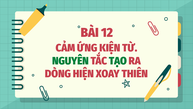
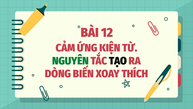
TẠO colour: green -> black (118, 61)
HIỆN: HIỆN -> BIẾN (83, 74)
THIÊN: THIÊN -> THÍCH (135, 74)
